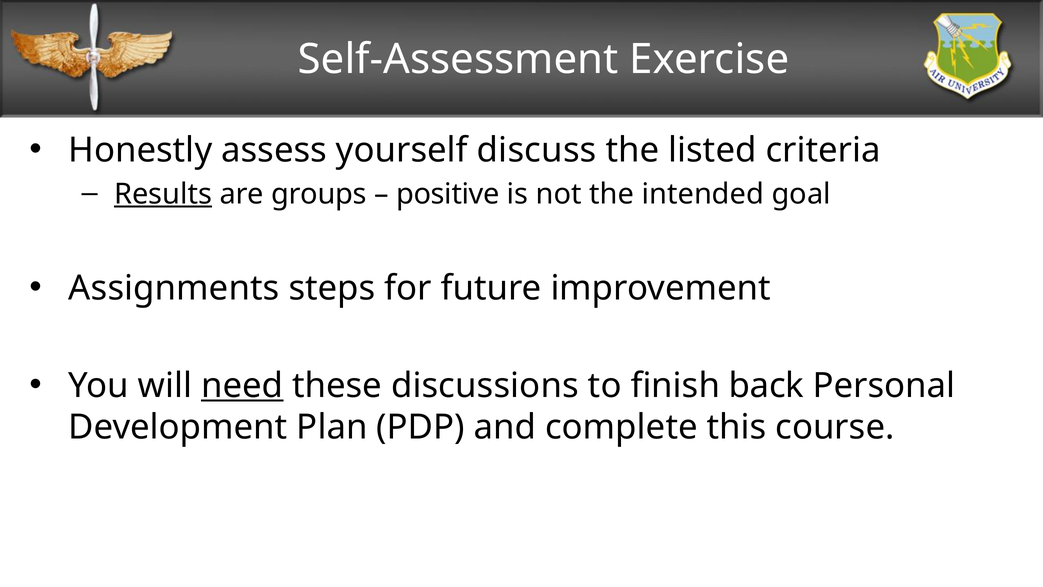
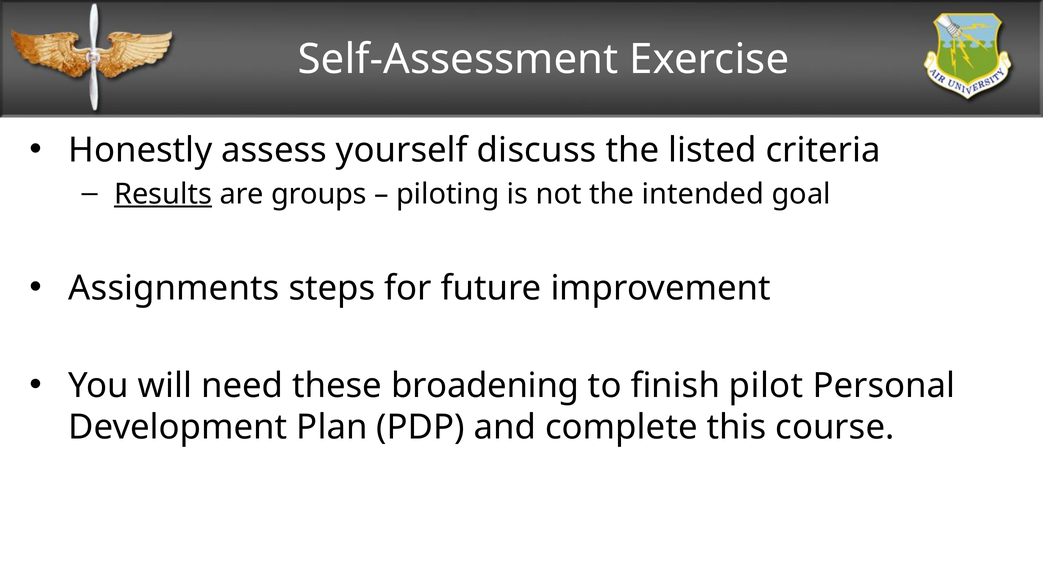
positive: positive -> piloting (448, 194)
need underline: present -> none (242, 385)
discussions: discussions -> broadening (485, 385)
back: back -> pilot (766, 385)
